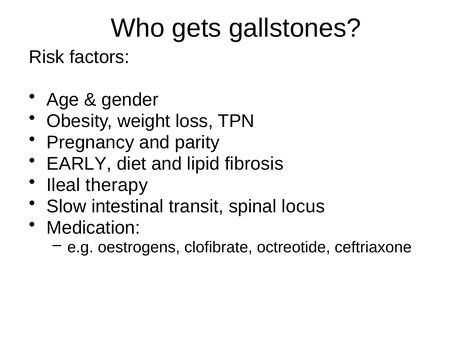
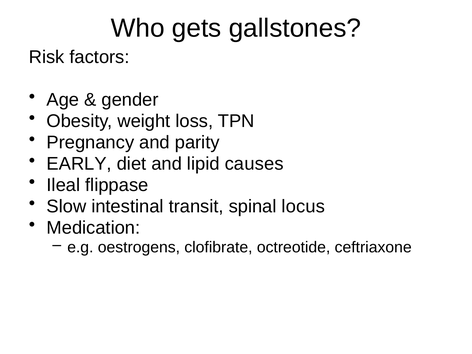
fibrosis: fibrosis -> causes (254, 164)
therapy: therapy -> flippase (117, 185)
